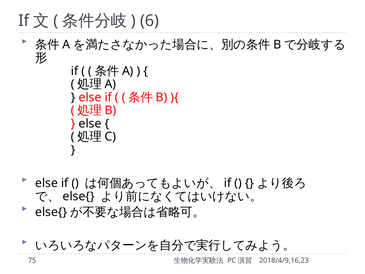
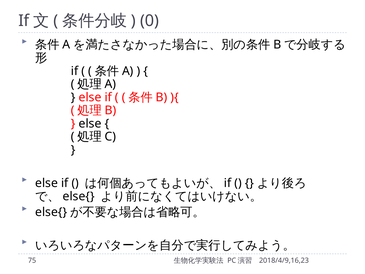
6: 6 -> 0 (150, 21)
